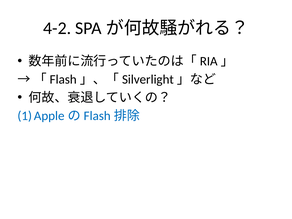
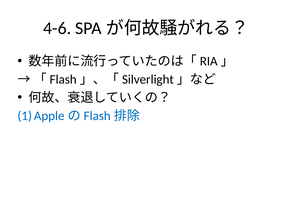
4-2: 4-2 -> 4-6 (57, 28)
